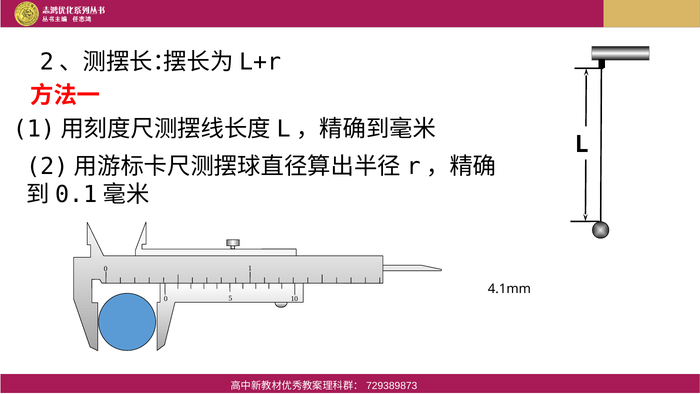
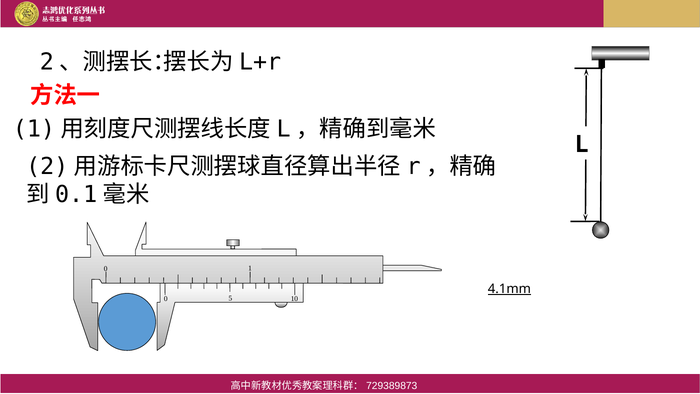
4.1mm underline: none -> present (509, 289)
